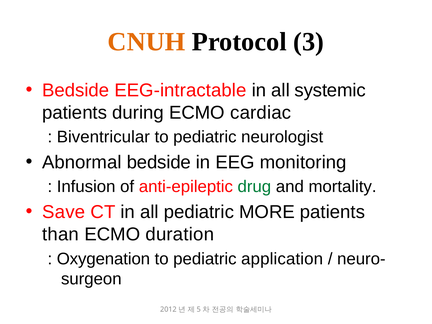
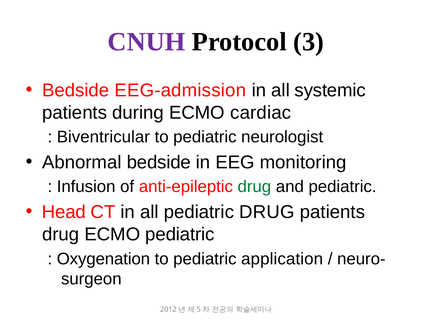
CNUH colour: orange -> purple (146, 42)
EEG-intractable: EEG-intractable -> EEG-admission (180, 90)
and mortality: mortality -> pediatric (343, 187)
Save: Save -> Head (64, 212)
pediatric MORE: MORE -> DRUG (267, 212)
than: than -> drug (61, 234)
ECMO duration: duration -> pediatric (180, 234)
